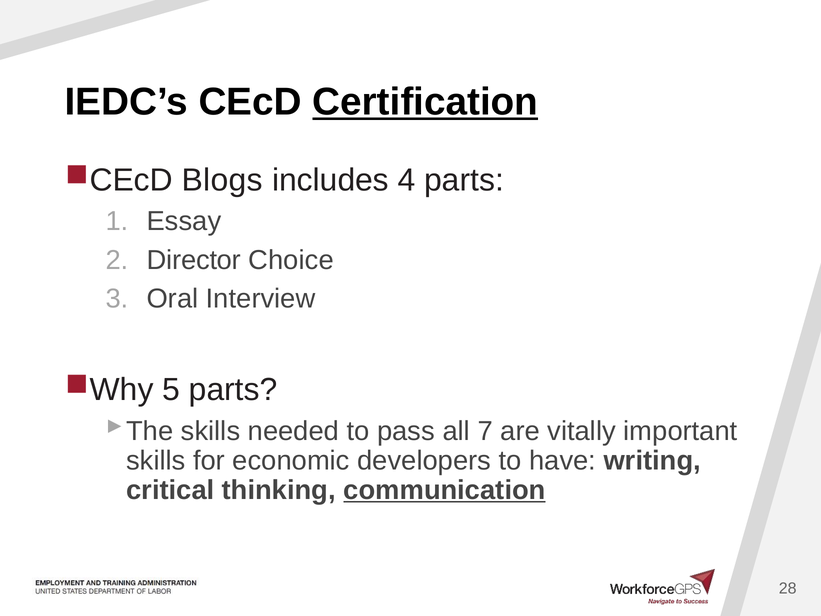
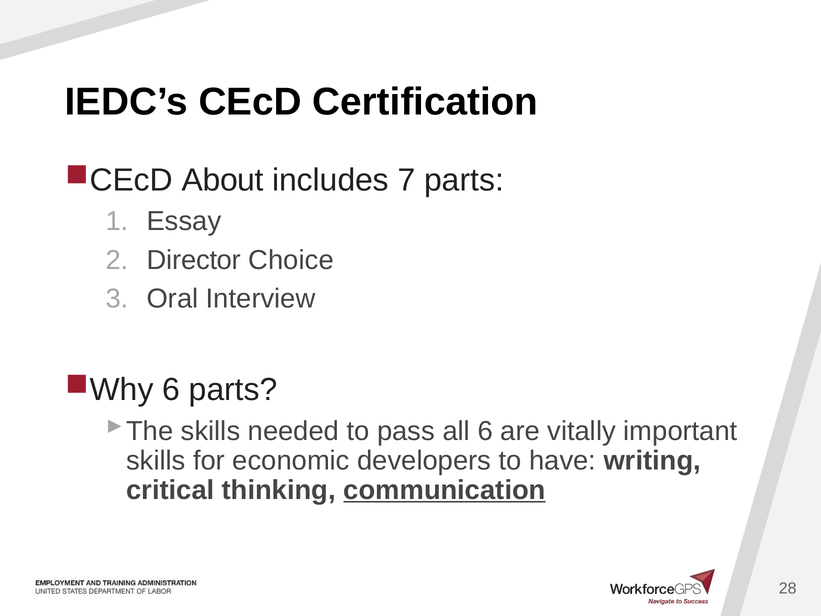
Certification underline: present -> none (425, 102)
Blogs: Blogs -> About (223, 180)
4: 4 -> 7 (407, 180)
5: 5 -> 6 (171, 390)
all 7: 7 -> 6 (485, 431)
